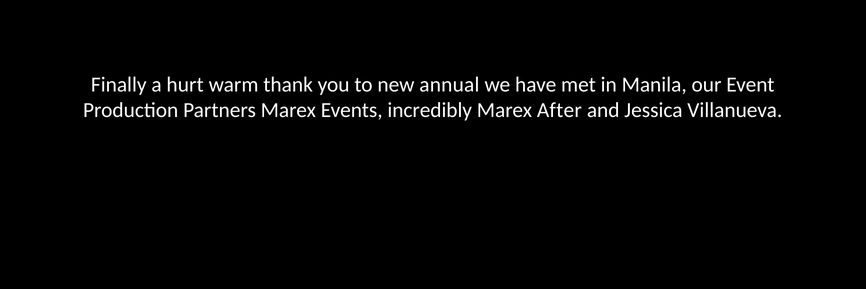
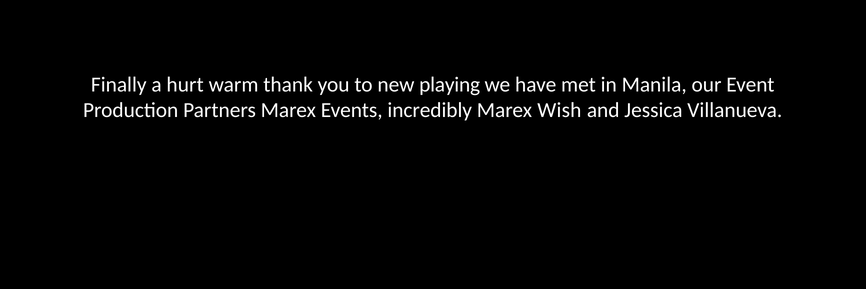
annual: annual -> playing (450, 84)
After: After -> Wish (559, 110)
